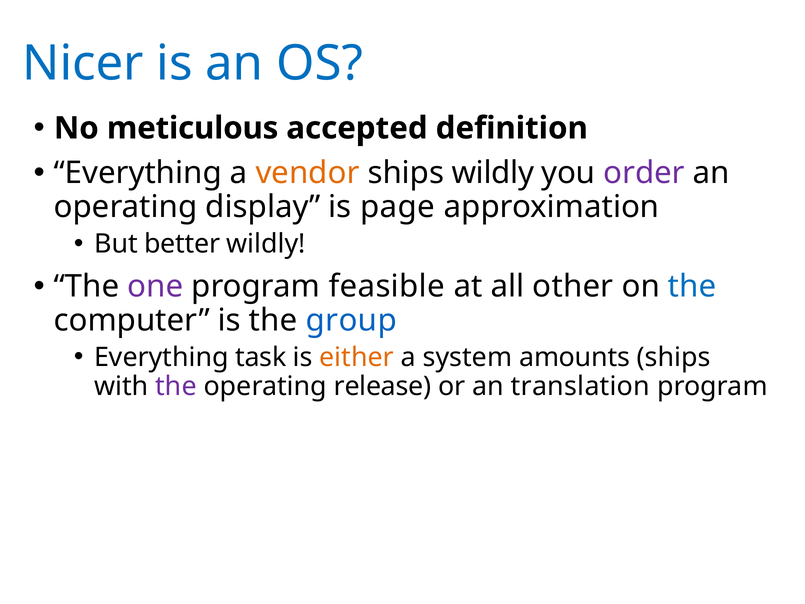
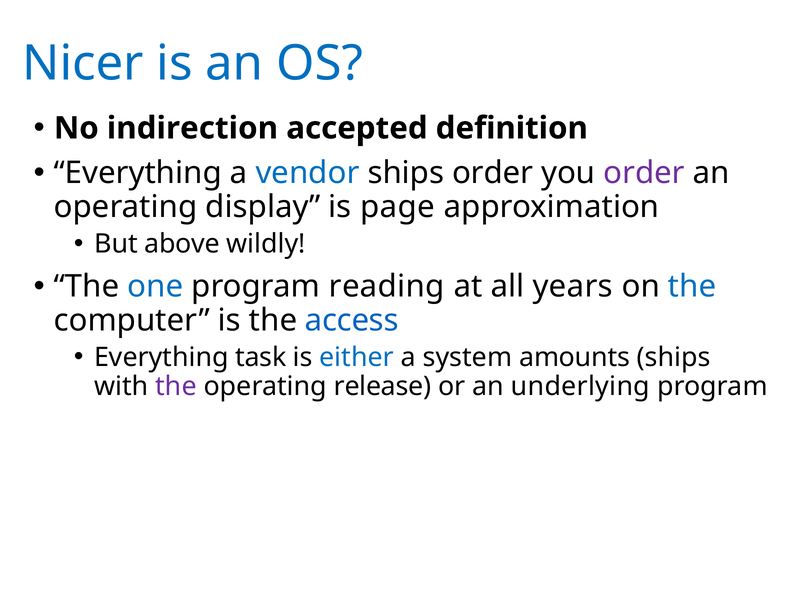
meticulous: meticulous -> indirection (192, 128)
vendor colour: orange -> blue (308, 173)
ships wildly: wildly -> order (493, 173)
better: better -> above (182, 244)
one colour: purple -> blue (155, 286)
feasible: feasible -> reading (387, 286)
other: other -> years (573, 286)
group: group -> access (352, 320)
either colour: orange -> blue (357, 357)
translation: translation -> underlying (580, 386)
